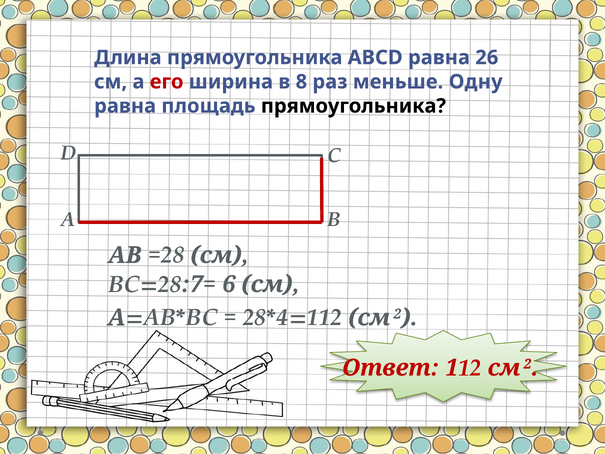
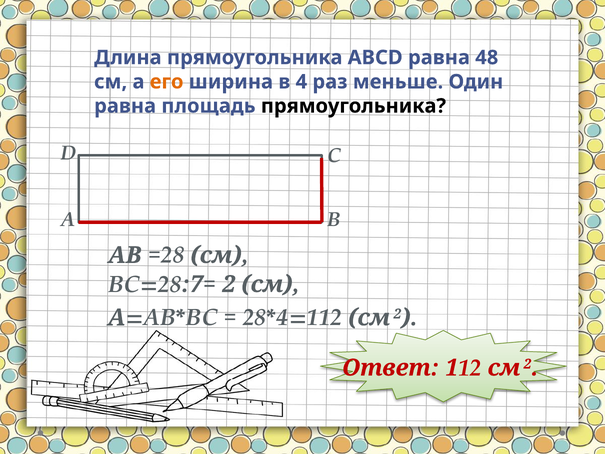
26: 26 -> 48 (487, 58)
его colour: red -> orange (167, 82)
8: 8 -> 4 (301, 82)
Одну: Одну -> Один (476, 82)
BC=28:7= 6: 6 -> 2 (229, 284)
